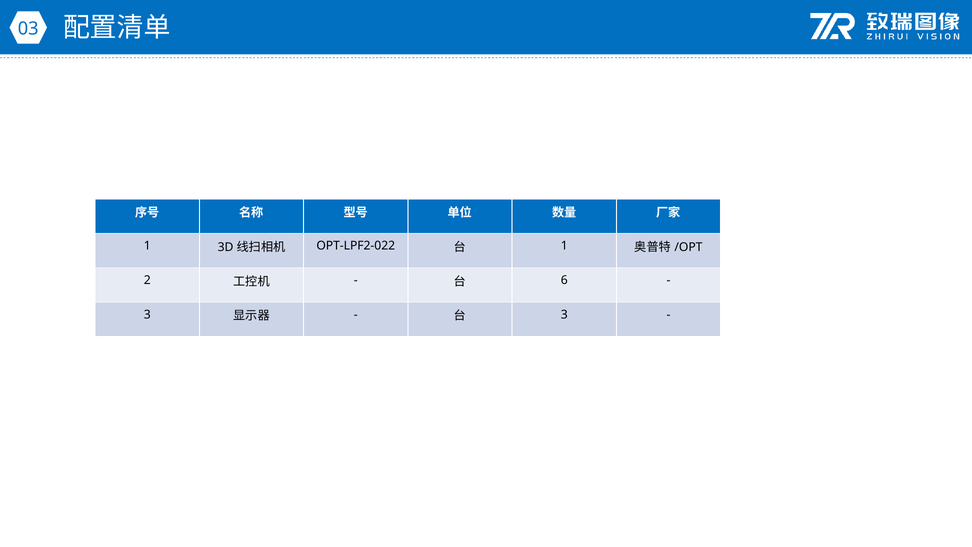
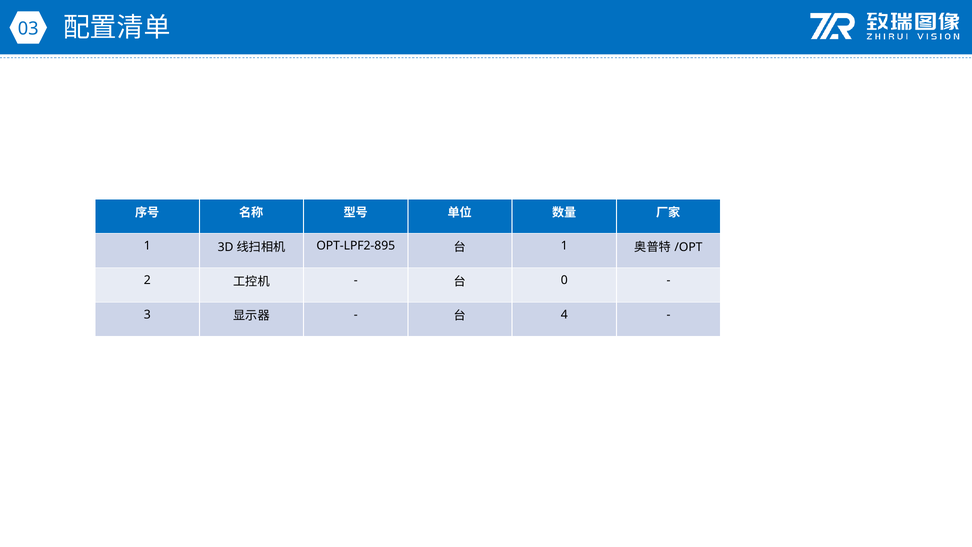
OPT-LPF2-022: OPT-LPF2-022 -> OPT-LPF2-895 (356, 246)
6: 6 -> 0 (564, 280)
3: 3 -> 4 (564, 315)
